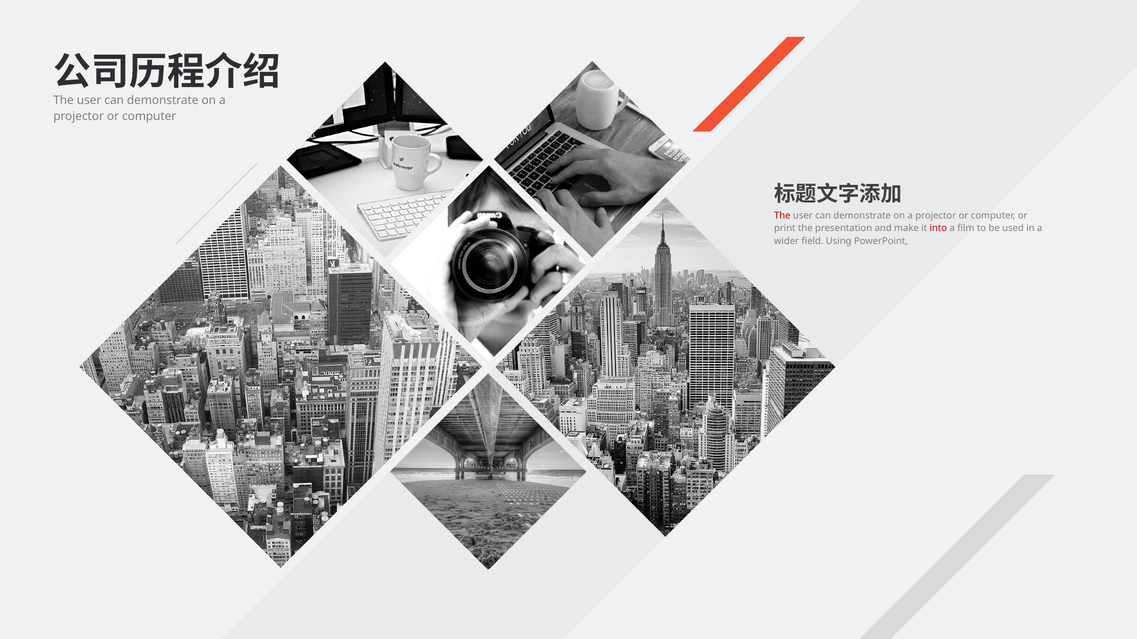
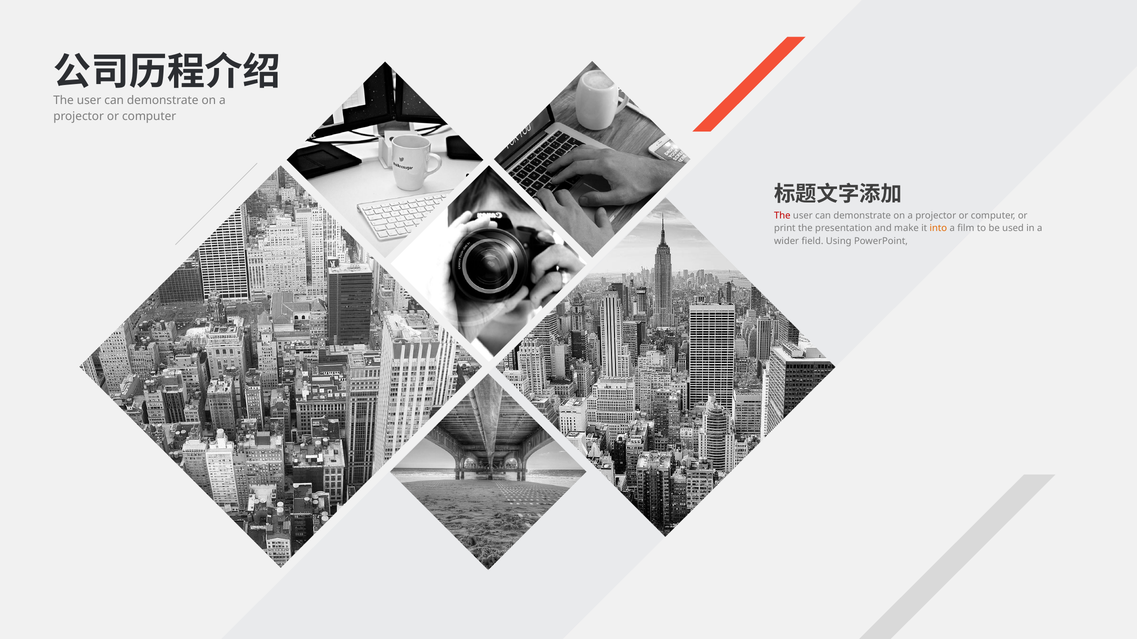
into colour: red -> orange (938, 229)
